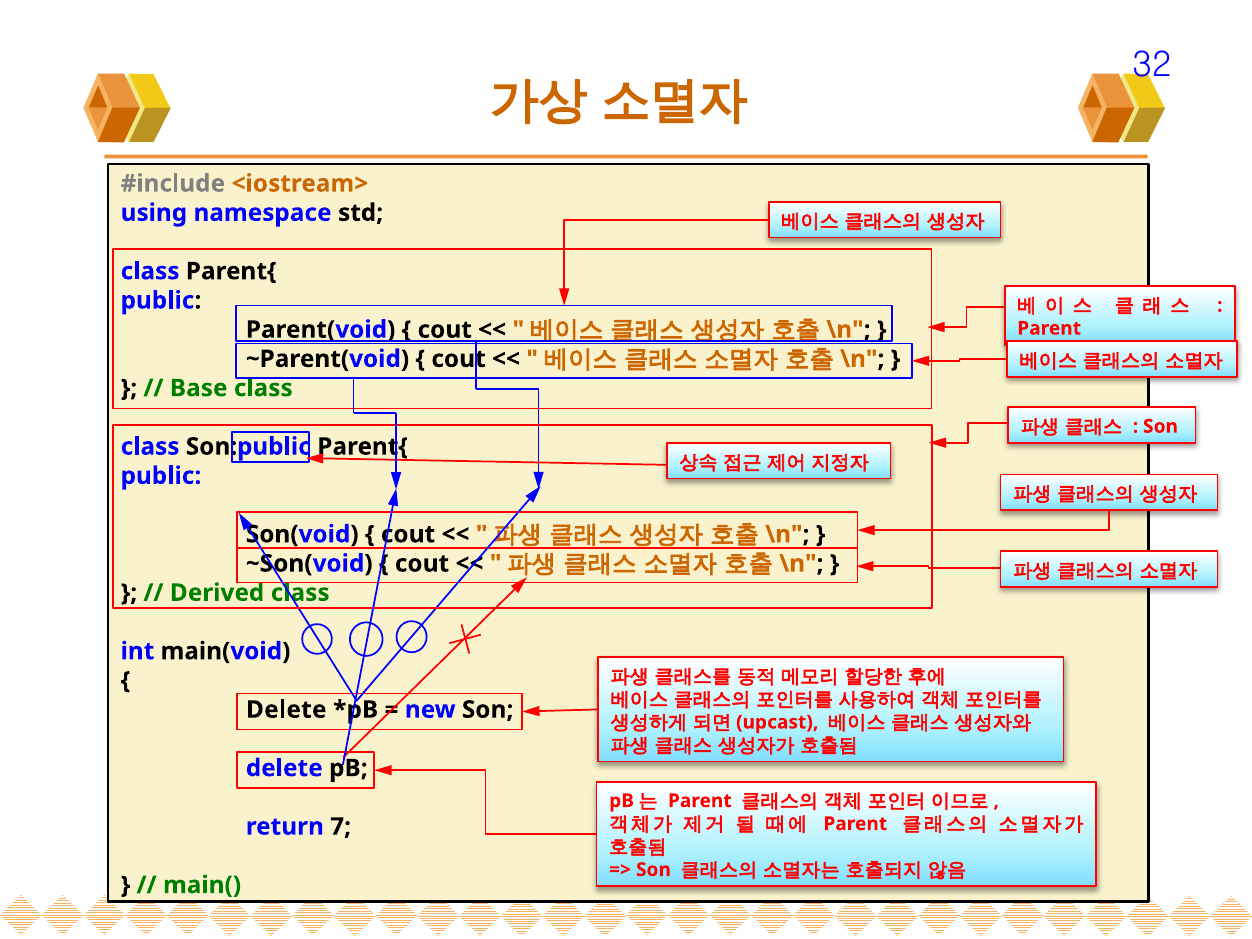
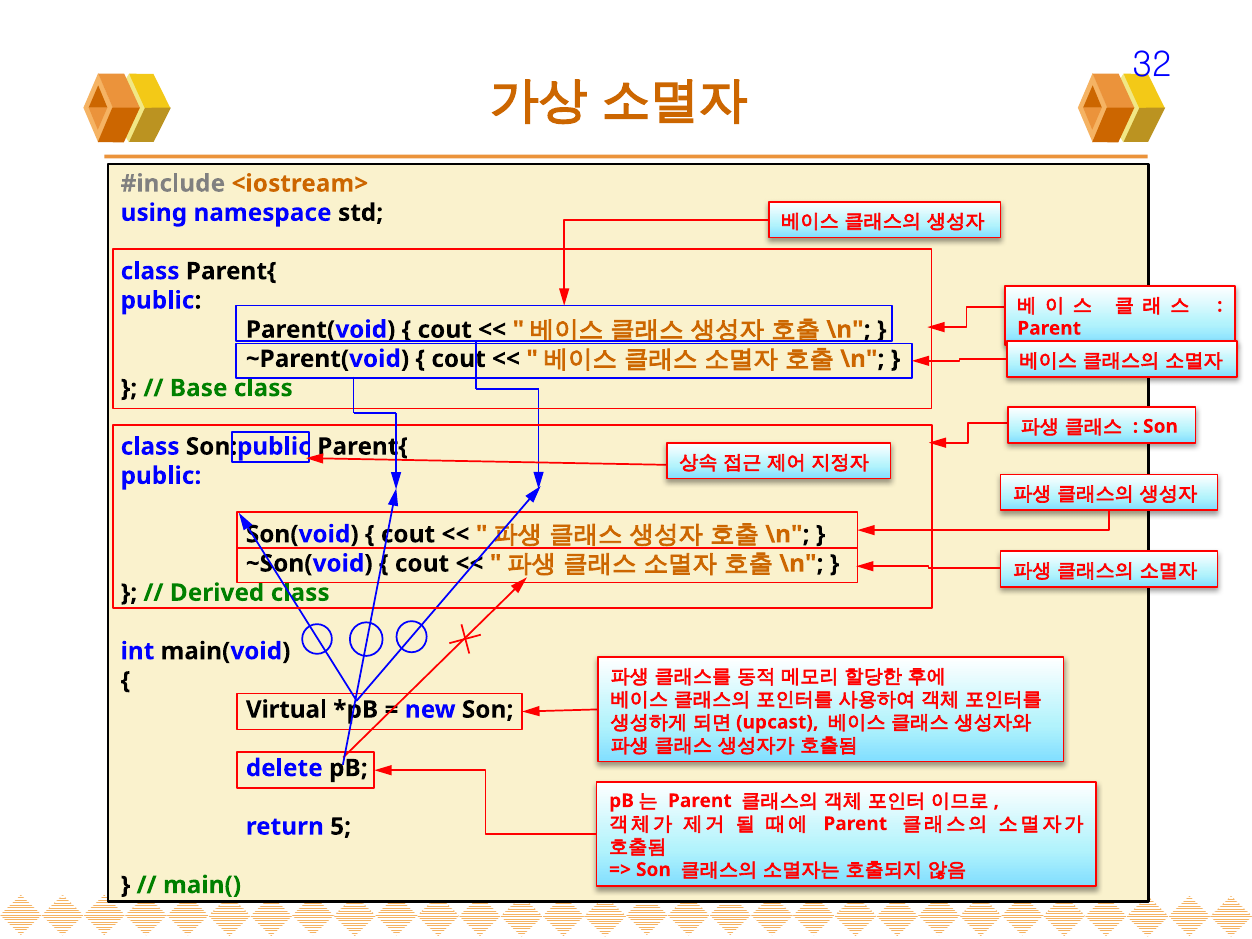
Delete: Delete -> Virtual (286, 710)
7: 7 -> 5 (341, 827)
